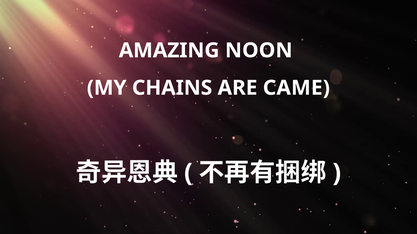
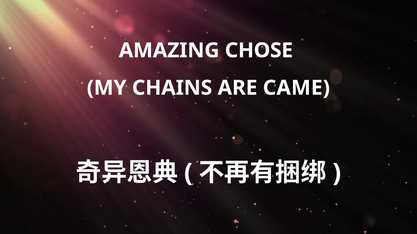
NOON: NOON -> CHOSE (259, 51)
